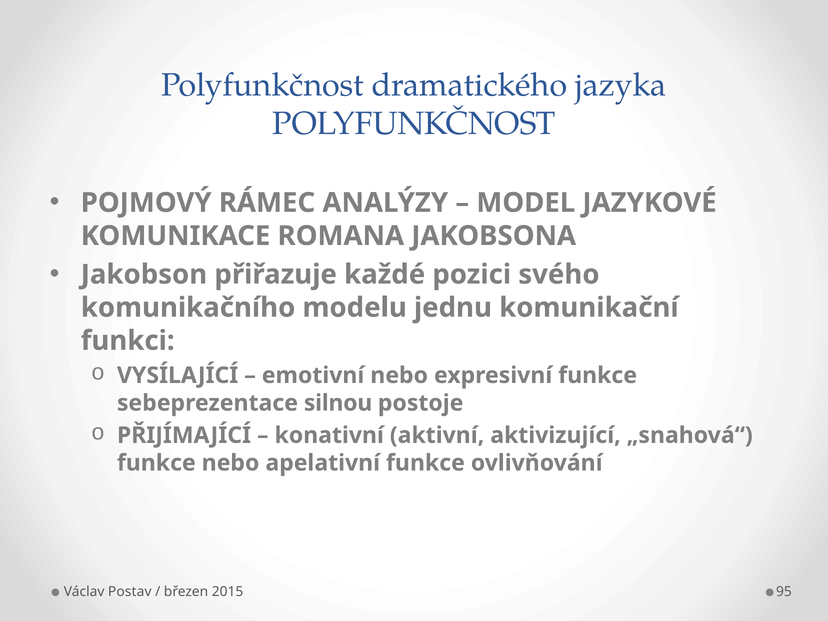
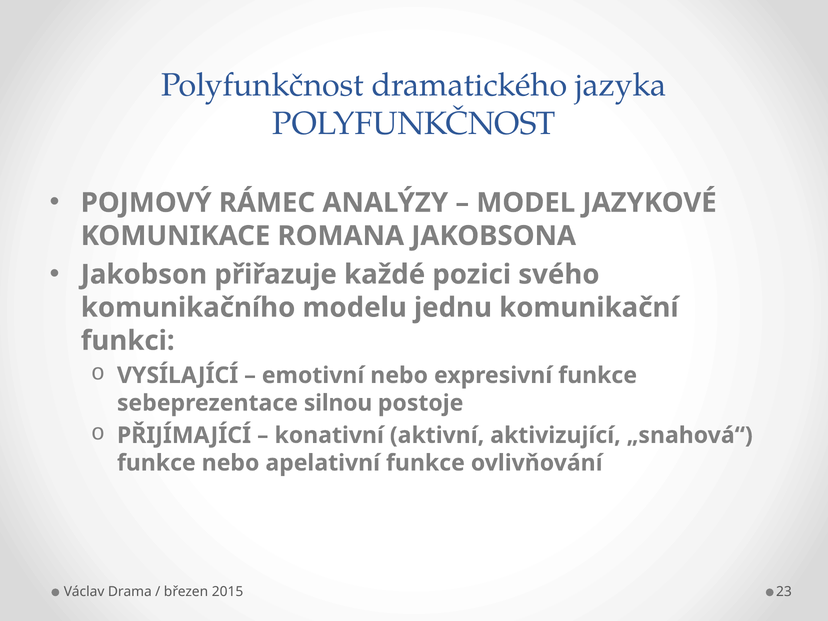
Postav: Postav -> Drama (130, 592)
95: 95 -> 23 (784, 592)
